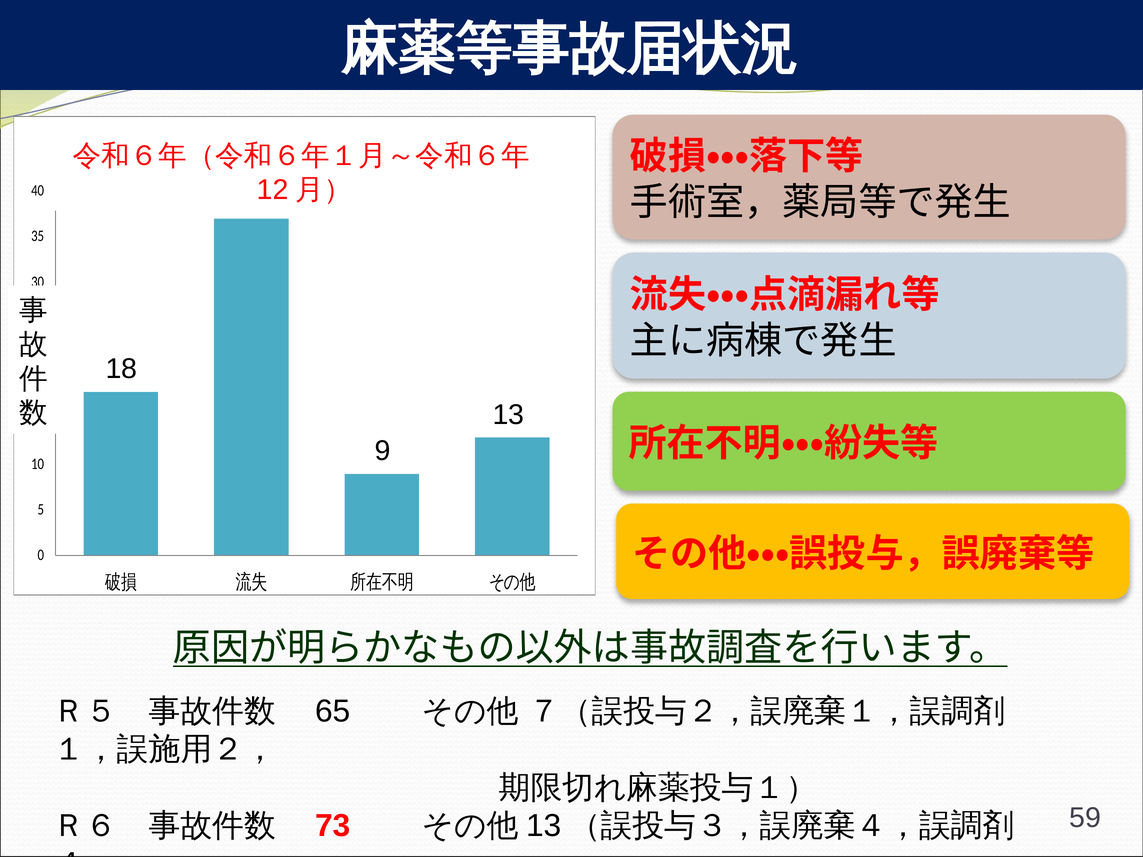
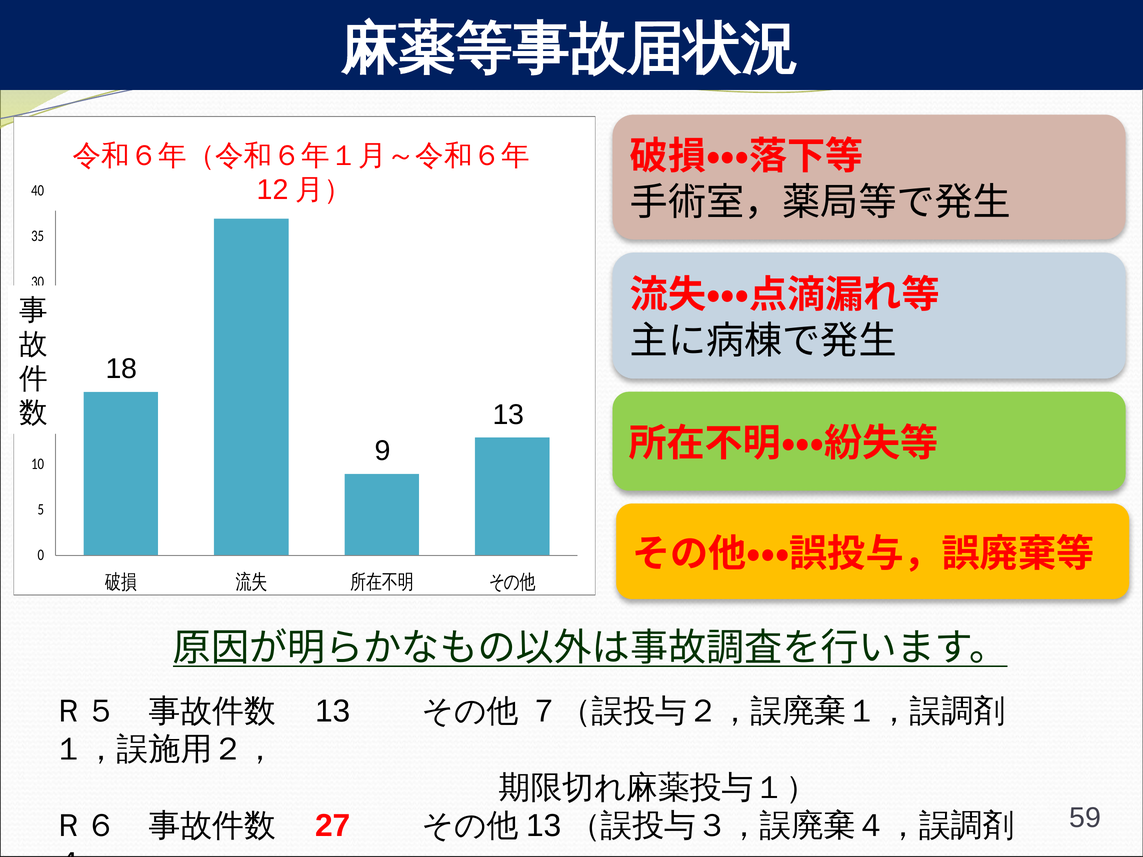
65: 65 -> 13 (333, 712)
73: 73 -> 27 (333, 826)
